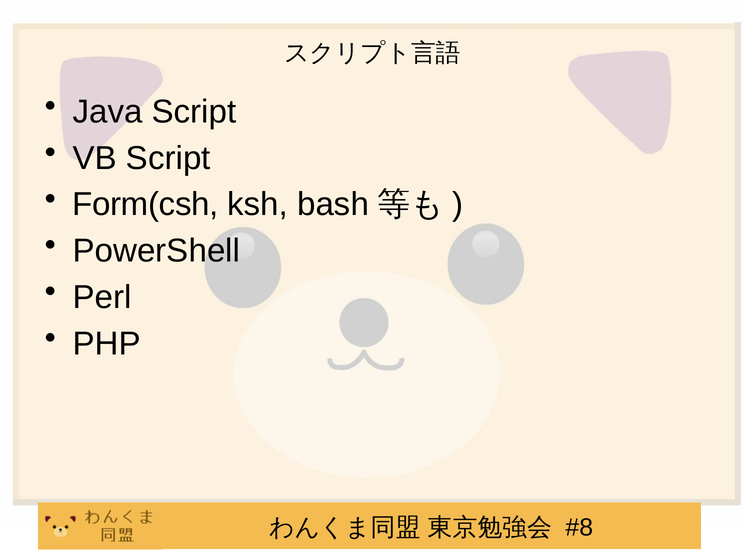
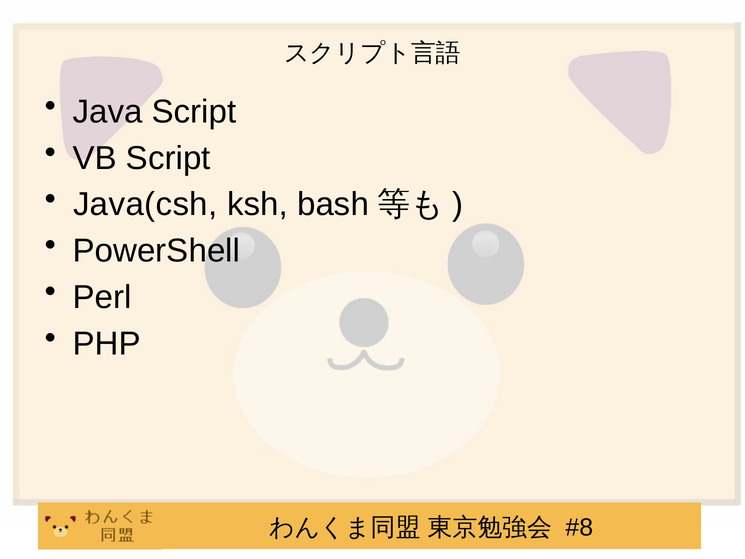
Form(csh: Form(csh -> Java(csh (145, 204)
